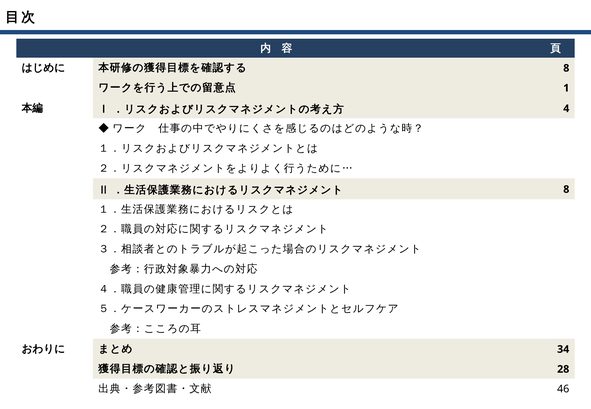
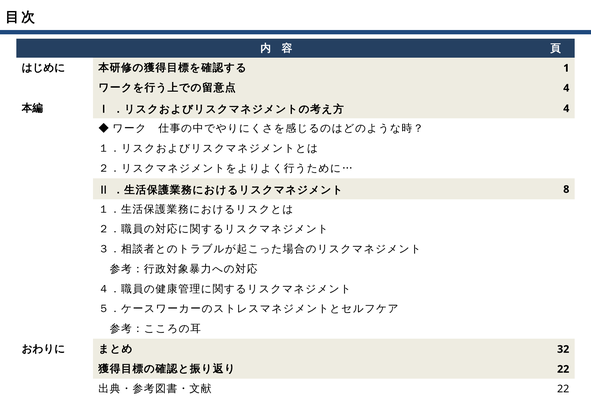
8: 8 -> 1 (566, 68)
1: 1 -> 4 (566, 88)
34: 34 -> 32 (563, 349)
28: 28 -> 22 (563, 369)
46: 46 -> 22 (563, 389)
